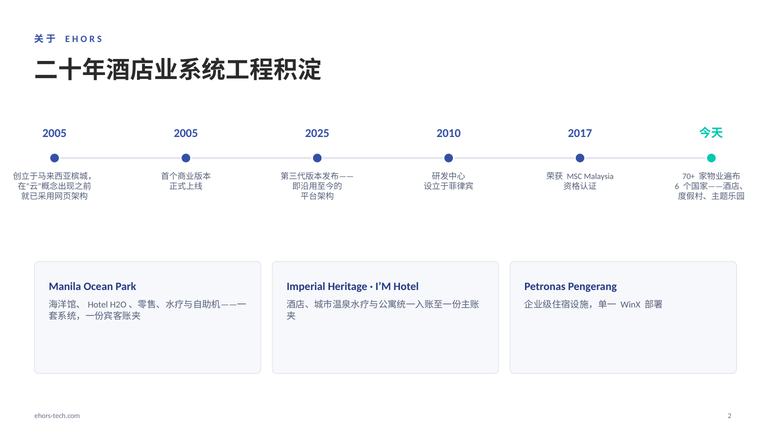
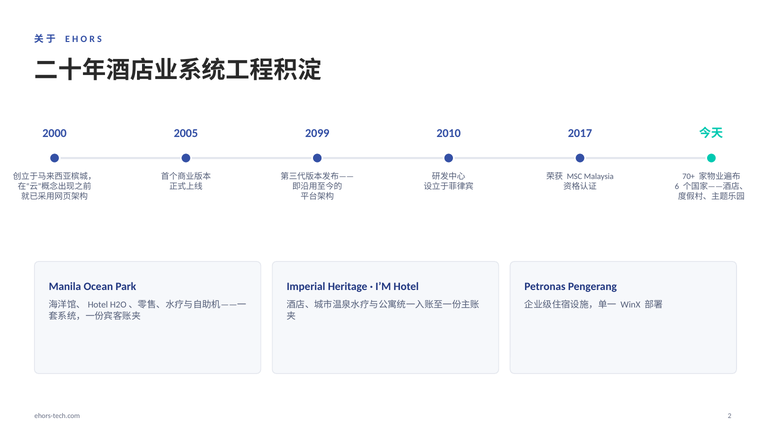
2005: 2005 -> 2000 (55, 133)
2025: 2025 -> 2099 (317, 133)
